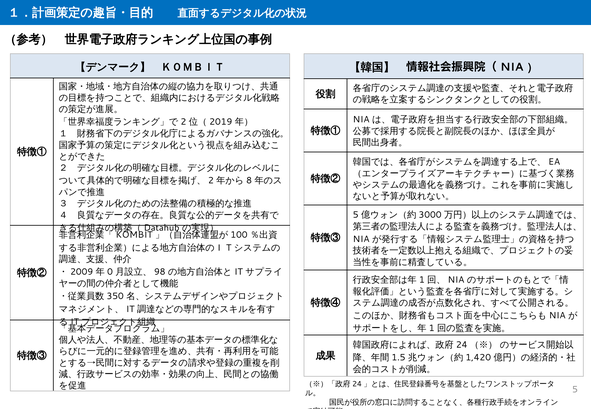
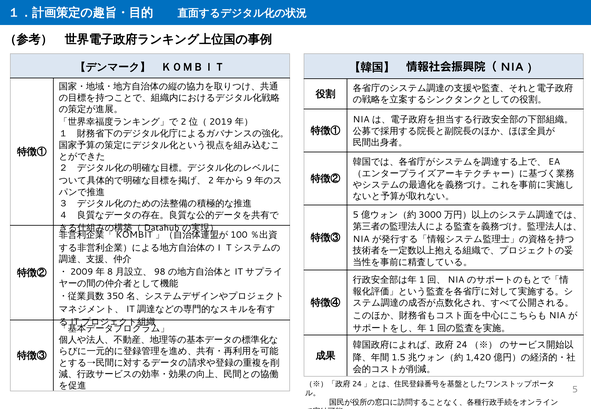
8: 8 -> 9 (249, 181)
0: 0 -> 8 (110, 272)
